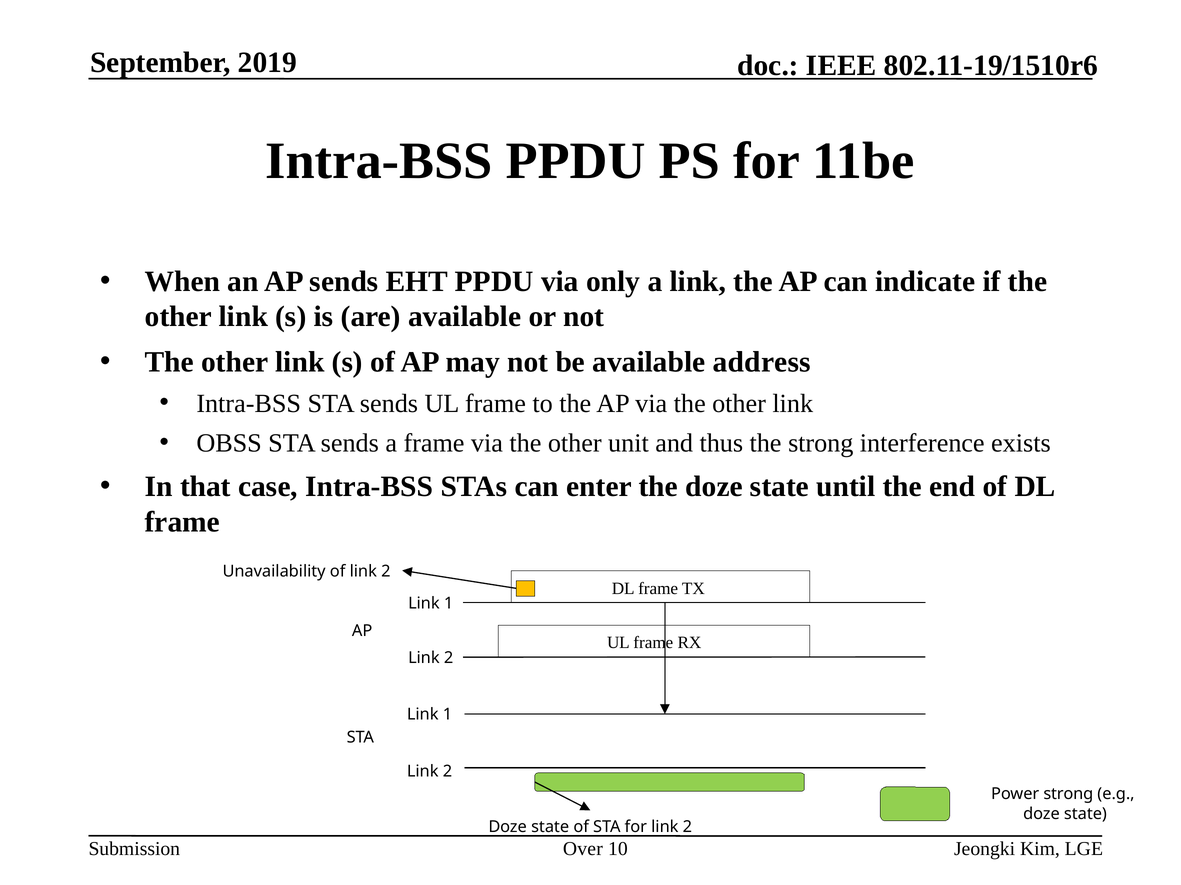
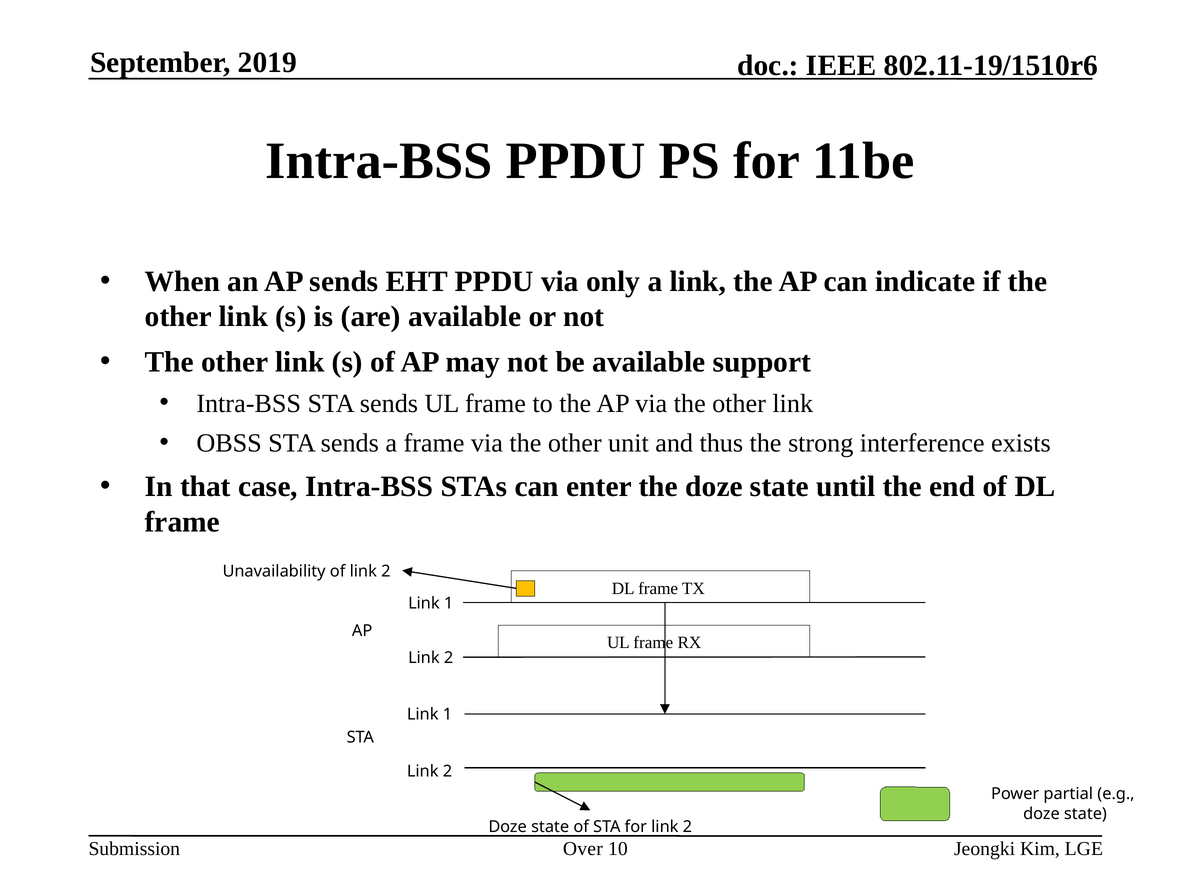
address: address -> support (762, 362)
Power strong: strong -> partial (1068, 795)
